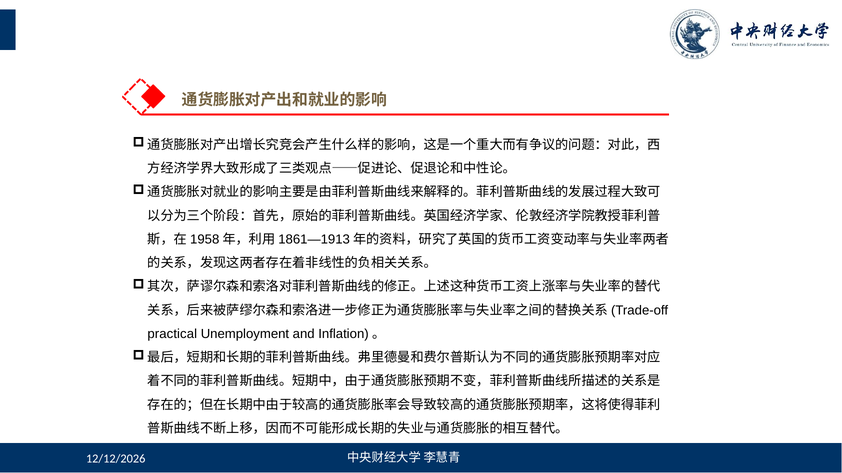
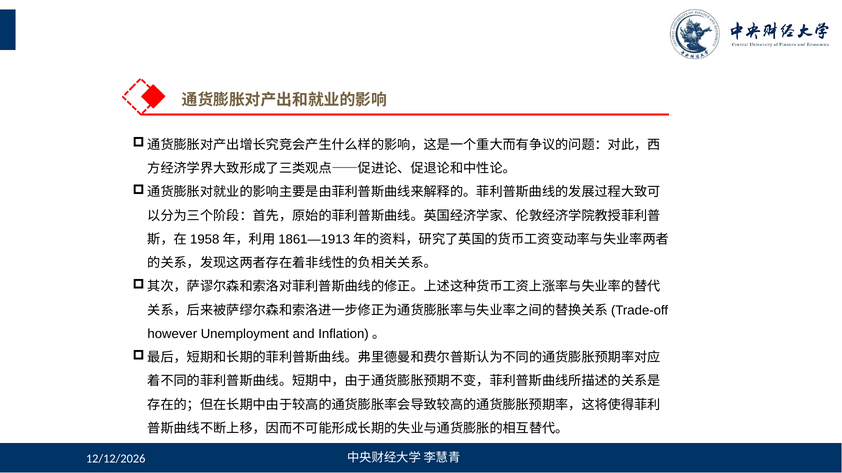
practical: practical -> however (172, 334)
